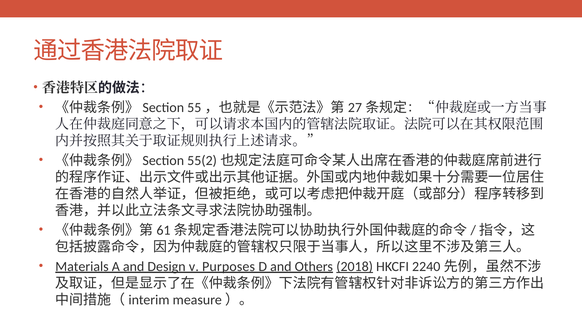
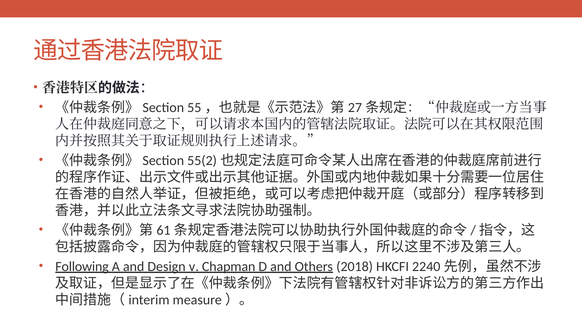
Materials: Materials -> Following (82, 267)
Purposes: Purposes -> Chapman (229, 267)
2018 underline: present -> none (355, 267)
